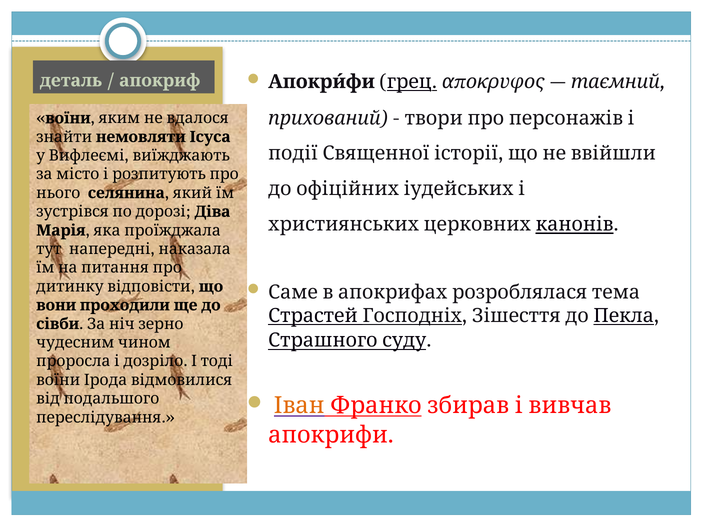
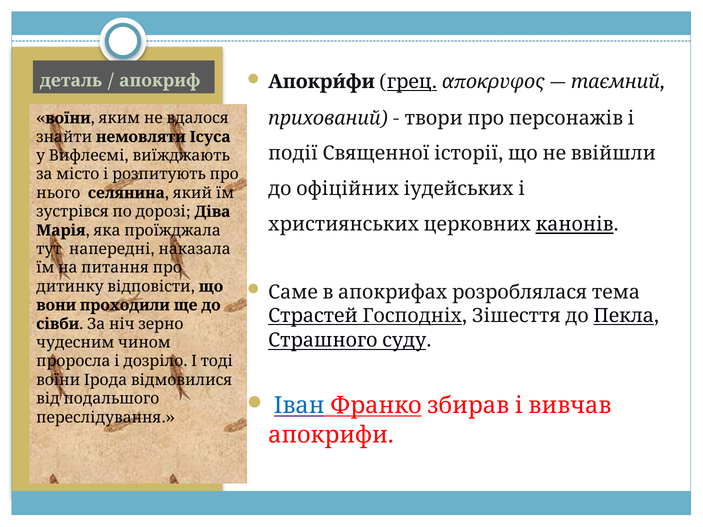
Іван colour: orange -> blue (299, 406)
